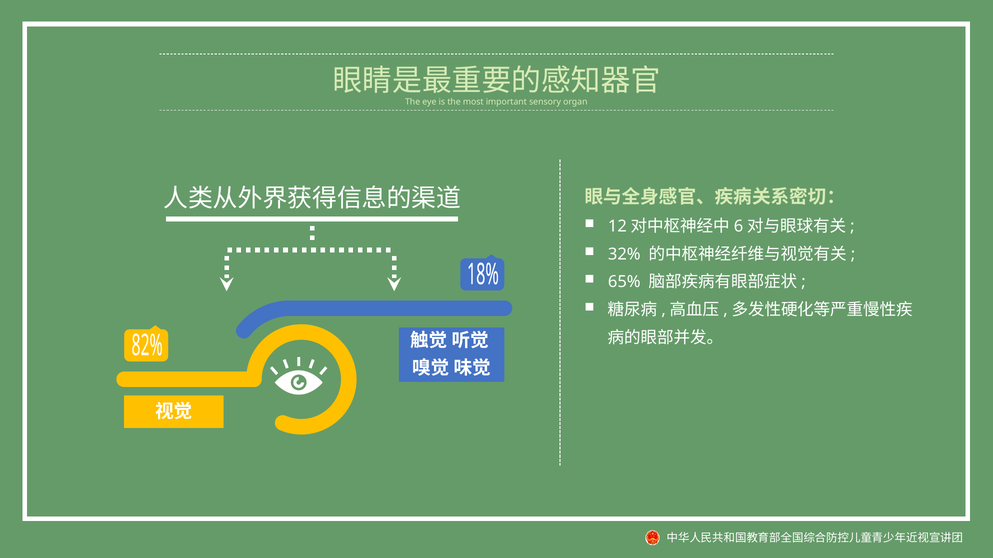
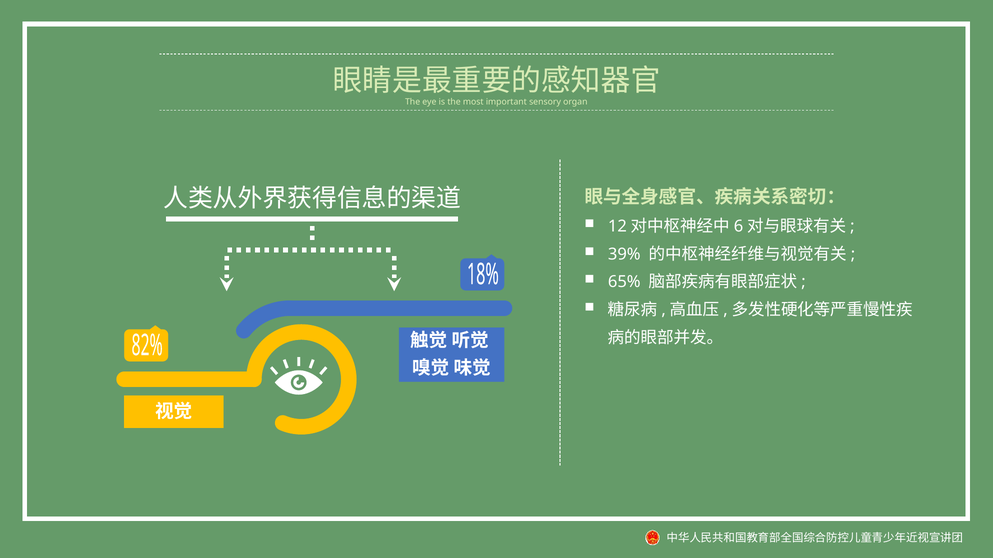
32%: 32% -> 39% (624, 254)
